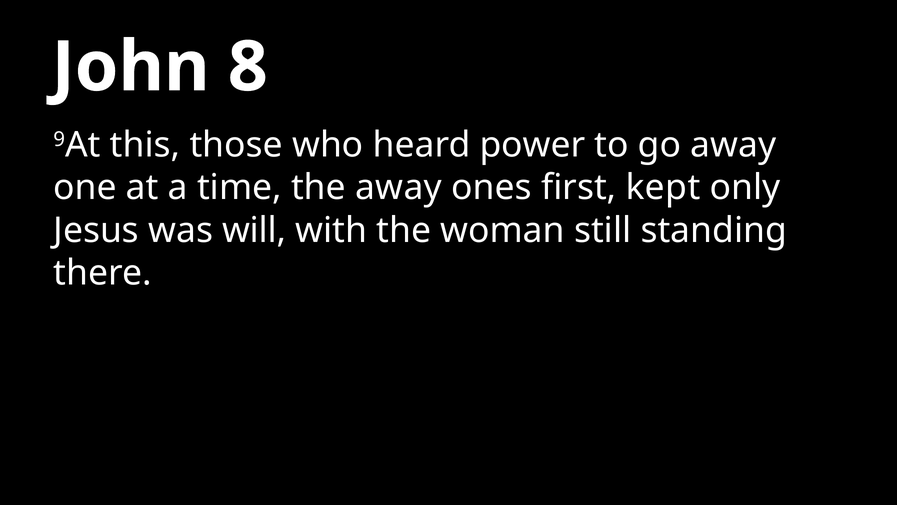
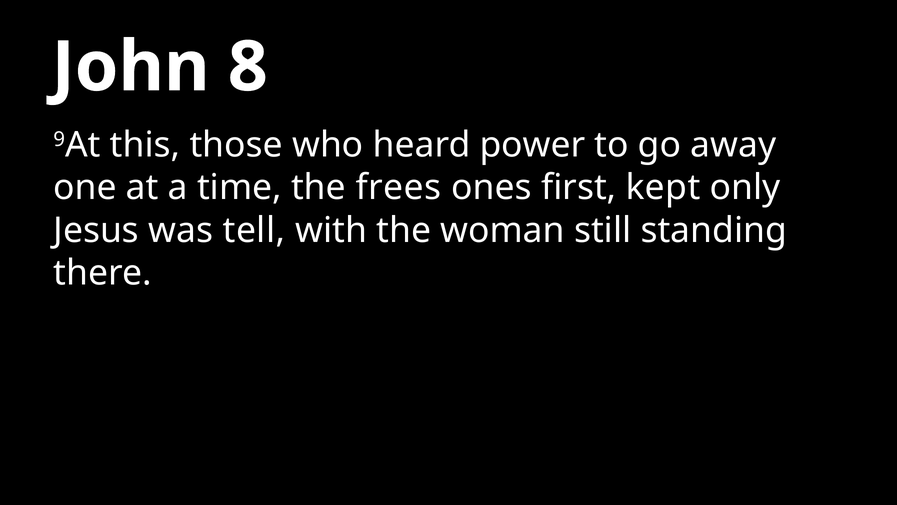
the away: away -> frees (398, 188)
will: will -> tell (254, 230)
